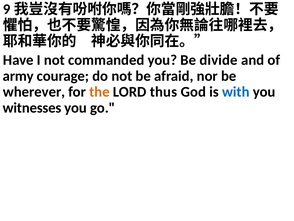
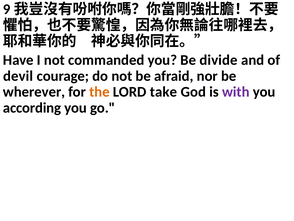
army: army -> devil (18, 76)
thus: thus -> take (163, 92)
with colour: blue -> purple (236, 92)
witnesses: witnesses -> according (32, 108)
